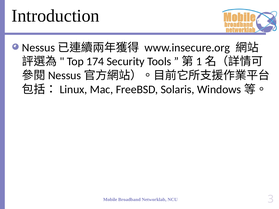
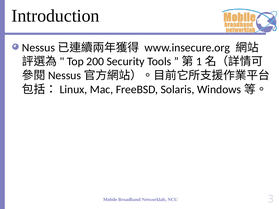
174: 174 -> 200 (95, 62)
